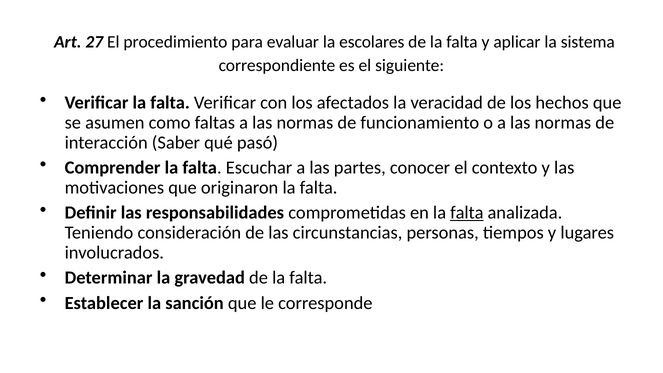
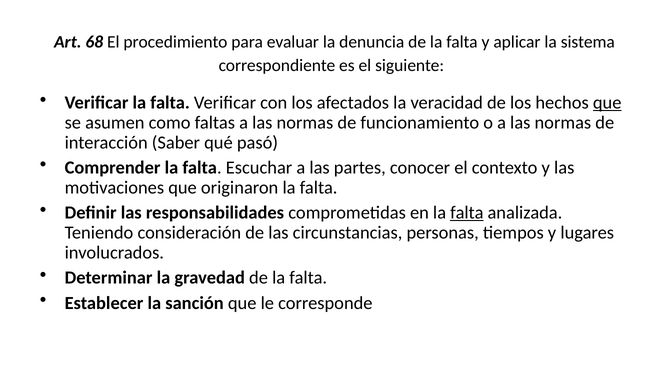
27: 27 -> 68 (94, 42)
escolares: escolares -> denuncia (372, 42)
que underline: none -> present (607, 103)
